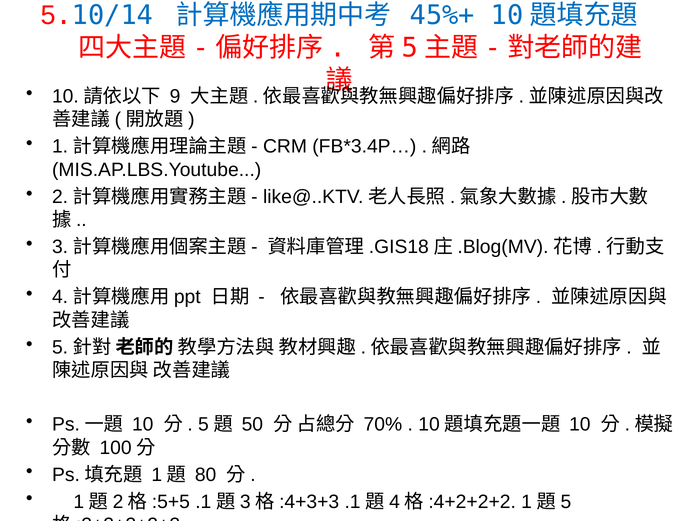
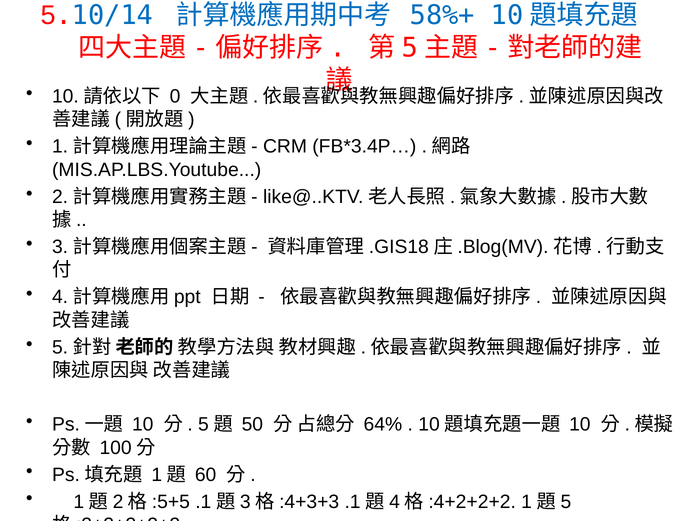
45%+: 45%+ -> 58%+ (442, 15)
9: 9 -> 0 (175, 96)
70%: 70% -> 64% (383, 424)
80: 80 -> 60 (206, 474)
